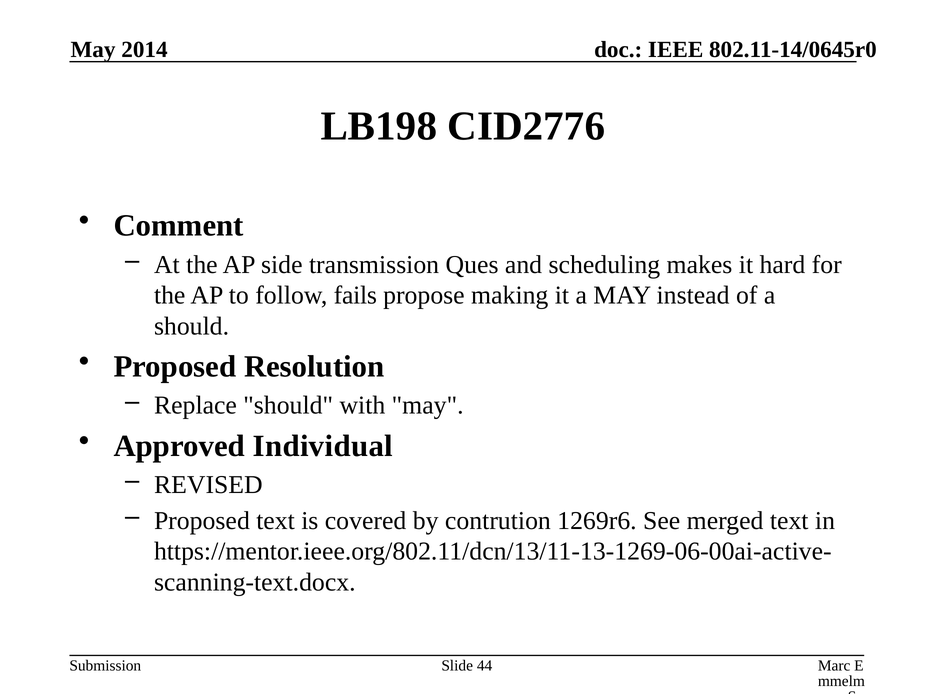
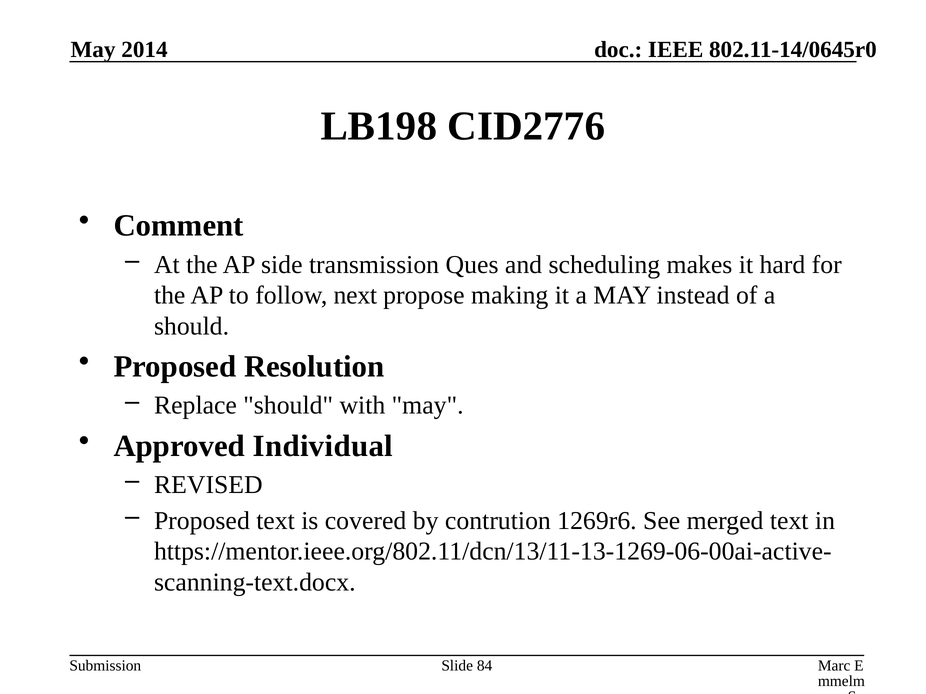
fails: fails -> next (355, 296)
44: 44 -> 84 (485, 666)
